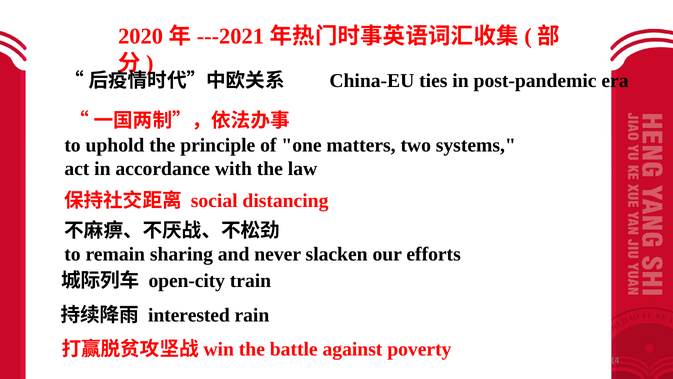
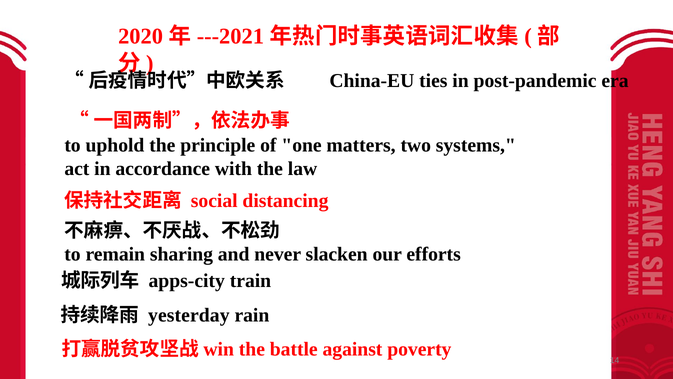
open-city: open-city -> apps-city (187, 281)
interested: interested -> yesterday (189, 315)
